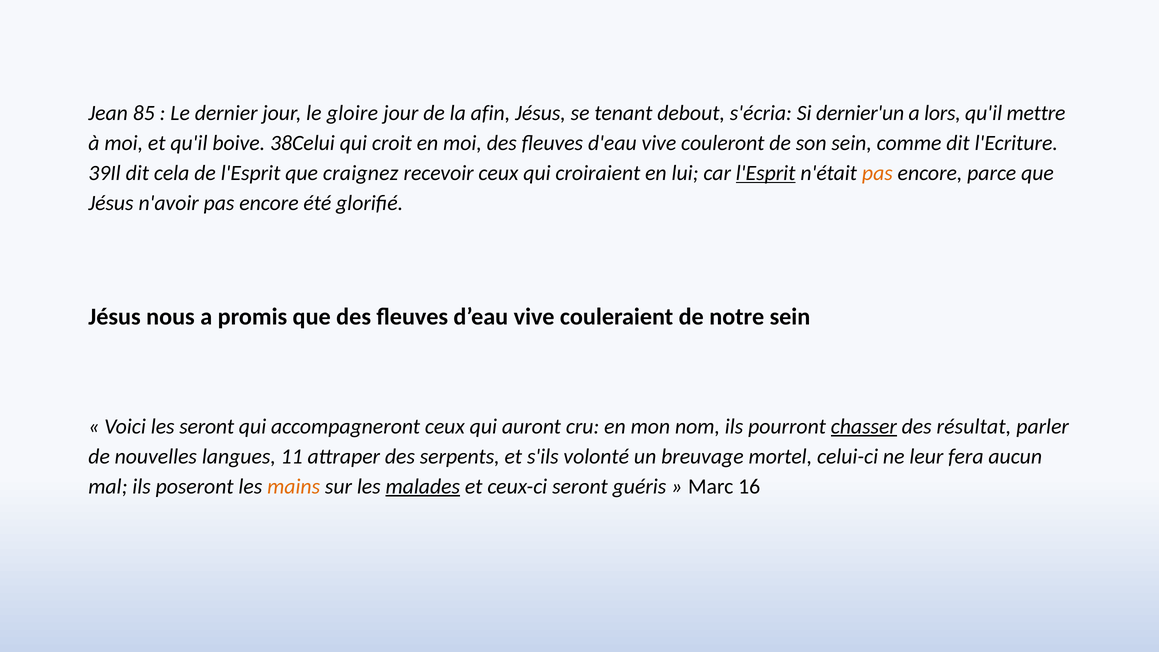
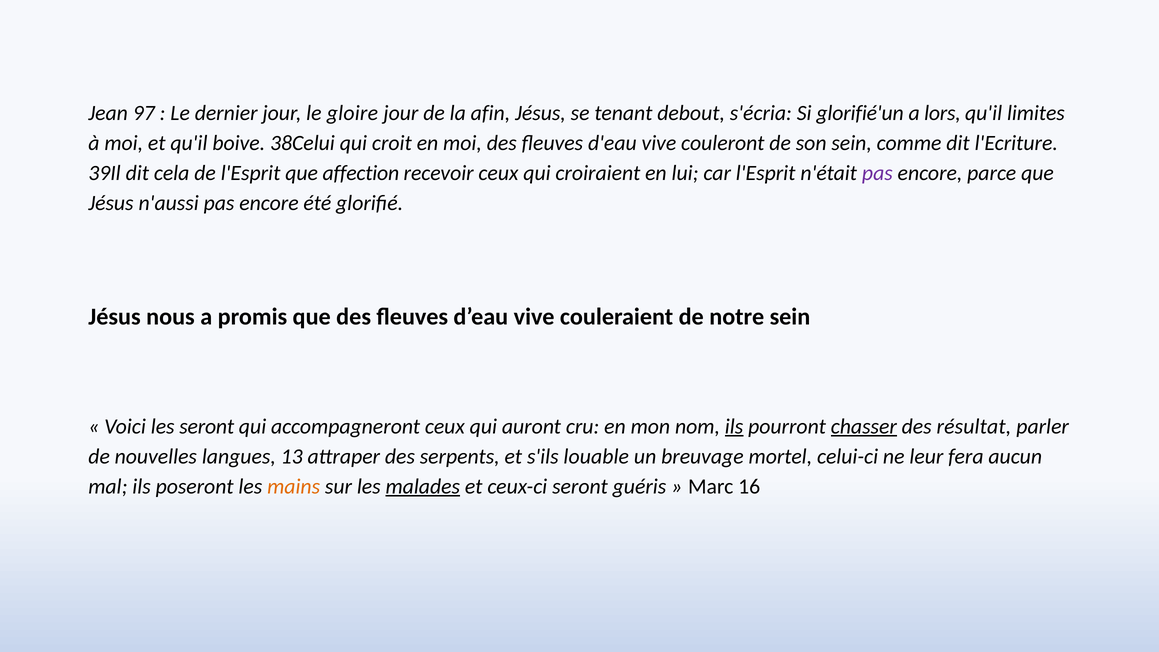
85: 85 -> 97 (144, 113)
dernier'un: dernier'un -> glorifié'un (860, 113)
mettre: mettre -> limites (1036, 113)
craignez: craignez -> affection (361, 173)
l'Esprit underline: present -> none (766, 173)
pas colour: orange -> purple (877, 173)
n'avoir: n'avoir -> n'aussi (169, 203)
ils underline: none -> present (734, 426)
11: 11 -> 13 (292, 456)
volonté: volonté -> louable (596, 456)
